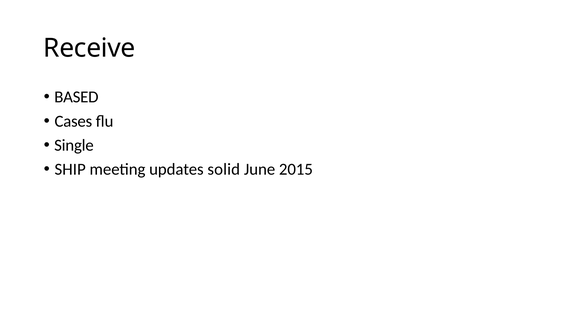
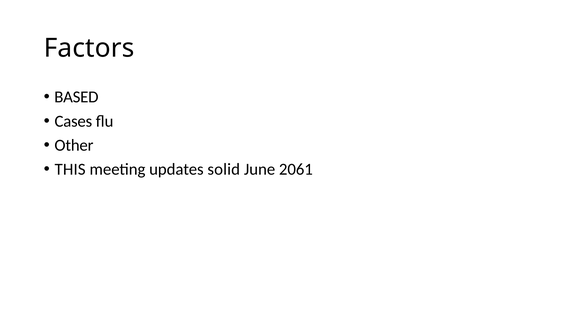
Receive: Receive -> Factors (89, 48)
Single: Single -> Other (74, 145)
SHIP: SHIP -> THIS (70, 169)
2015: 2015 -> 2061 (296, 169)
